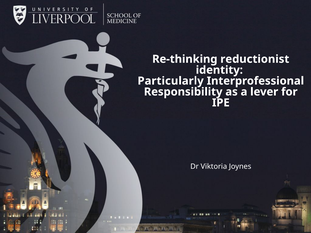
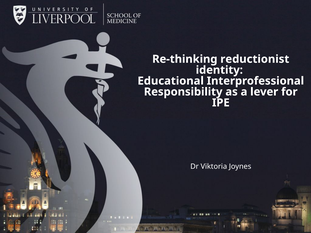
Particularly: Particularly -> Educational (171, 81)
